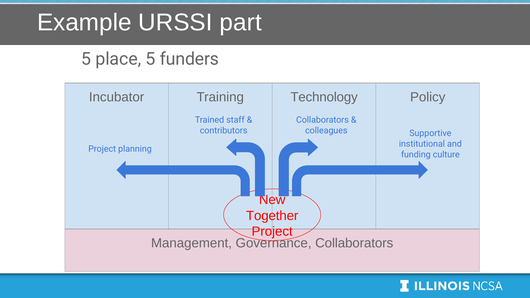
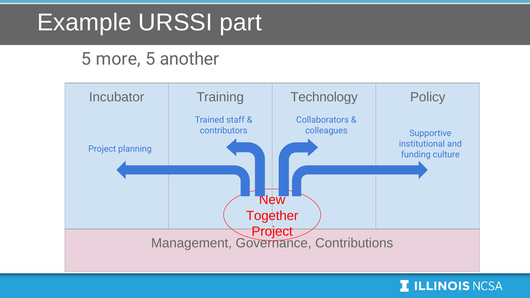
place: place -> more (118, 59)
funders: funders -> another (189, 59)
Governance Collaborators: Collaborators -> Contributions (354, 243)
